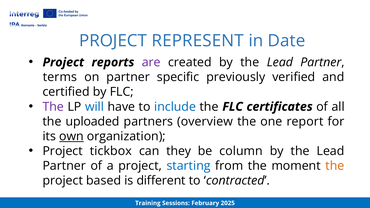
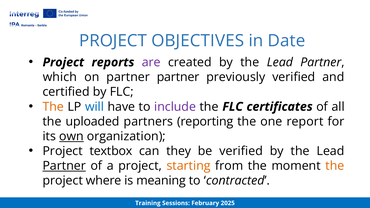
REPRESENT: REPRESENT -> OBJECTIVES (198, 41)
terms: terms -> which (60, 77)
partner specific: specific -> partner (178, 77)
The colour: purple -> orange (53, 107)
include colour: blue -> purple (175, 107)
overview: overview -> reporting (205, 122)
tickbox: tickbox -> textbox (111, 151)
be column: column -> verified (241, 151)
Partner underline: none -> present (64, 166)
starting colour: blue -> orange (189, 166)
based: based -> where (104, 181)
different: different -> meaning (161, 181)
